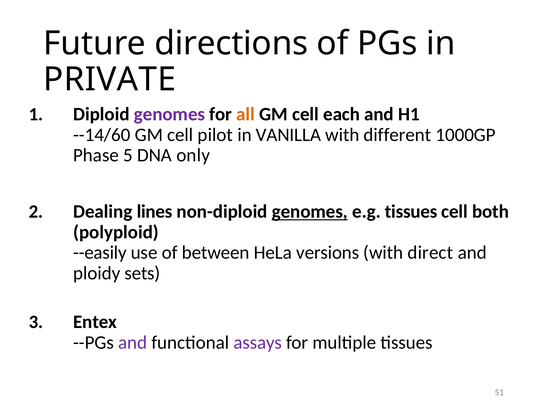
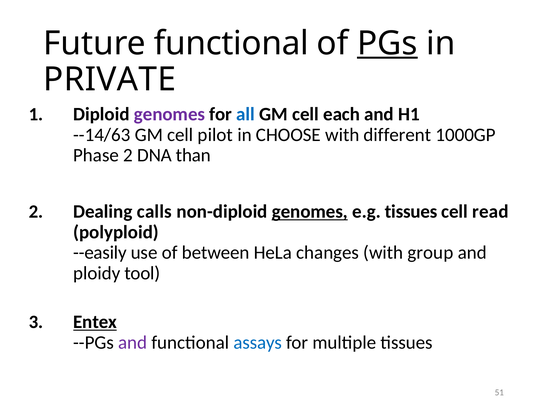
Future directions: directions -> functional (231, 43)
PGs underline: none -> present (387, 43)
all colour: orange -> blue (246, 114)
--14/60: --14/60 -> --14/63 (102, 135)
VANILLA: VANILLA -> CHOOSE (288, 135)
Phase 5: 5 -> 2 (128, 155)
only: only -> than (193, 155)
lines: lines -> calls (154, 211)
both: both -> read (490, 211)
versions: versions -> changes (328, 252)
direct: direct -> group (430, 252)
sets: sets -> tool (142, 273)
Entex underline: none -> present (95, 321)
assays colour: purple -> blue (258, 342)
